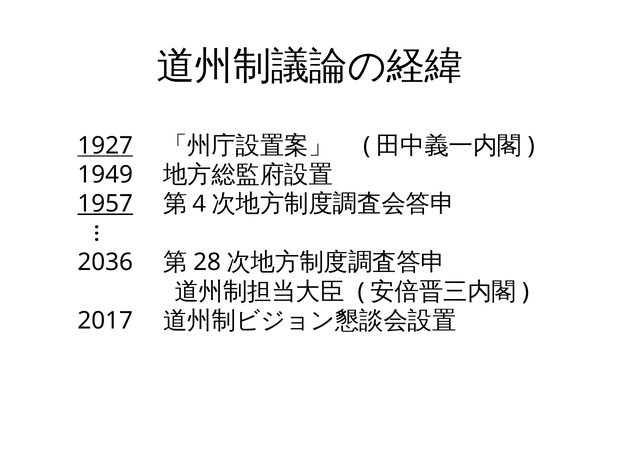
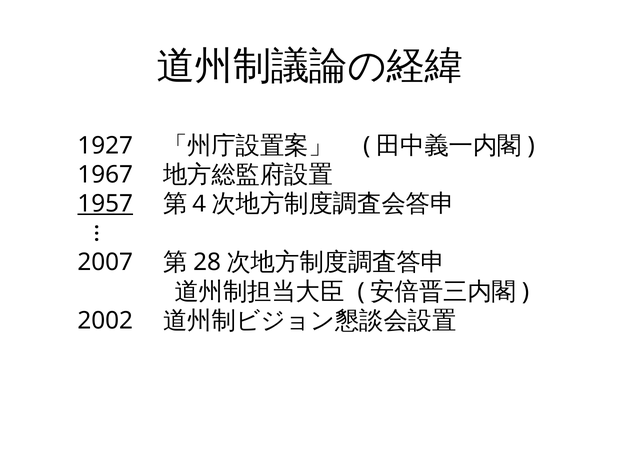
1927 underline: present -> none (105, 145)
1949: 1949 -> 1967 (105, 175)
2036: 2036 -> 2007 (105, 262)
2017: 2017 -> 2002 (105, 321)
